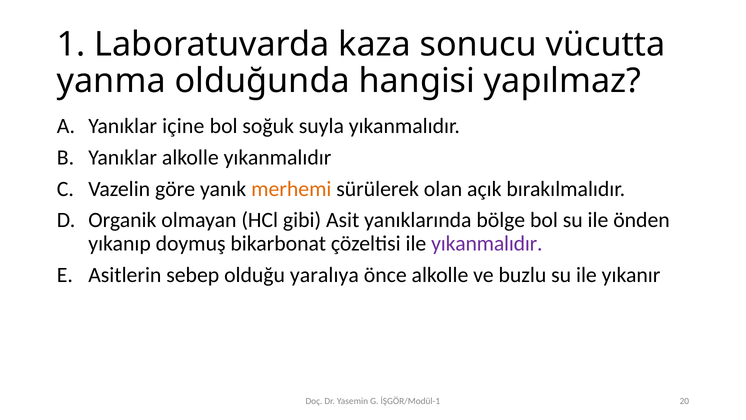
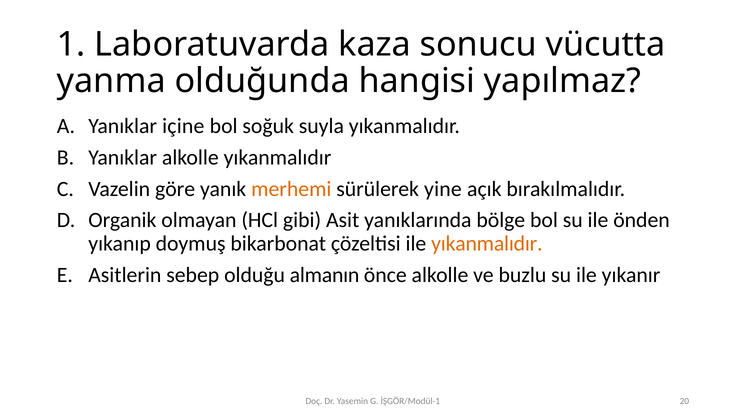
olan: olan -> yine (443, 189)
yıkanmalıdır colour: purple -> orange (487, 243)
yaralıya: yaralıya -> almanın (325, 275)
